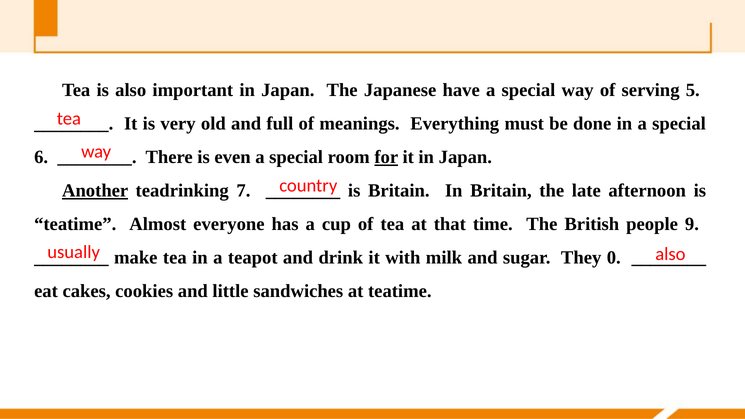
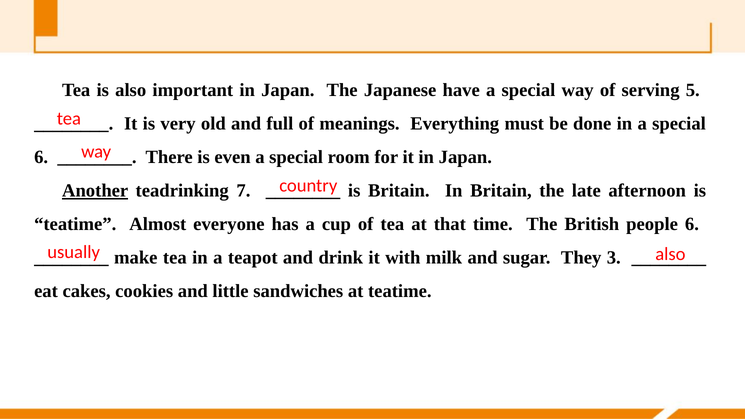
for underline: present -> none (386, 157)
people 9: 9 -> 6 (692, 224)
0: 0 -> 3 (614, 258)
